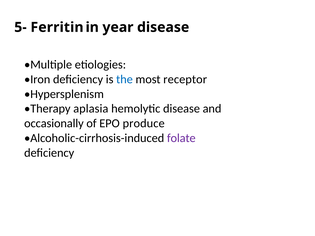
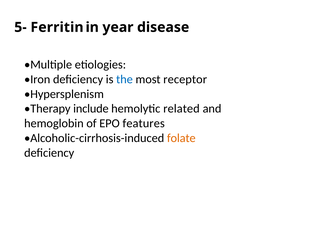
aplasia: aplasia -> include (91, 109)
hemolytic disease: disease -> related (181, 109)
occasionally: occasionally -> hemoglobin (54, 123)
produce: produce -> features (144, 123)
folate colour: purple -> orange (181, 138)
